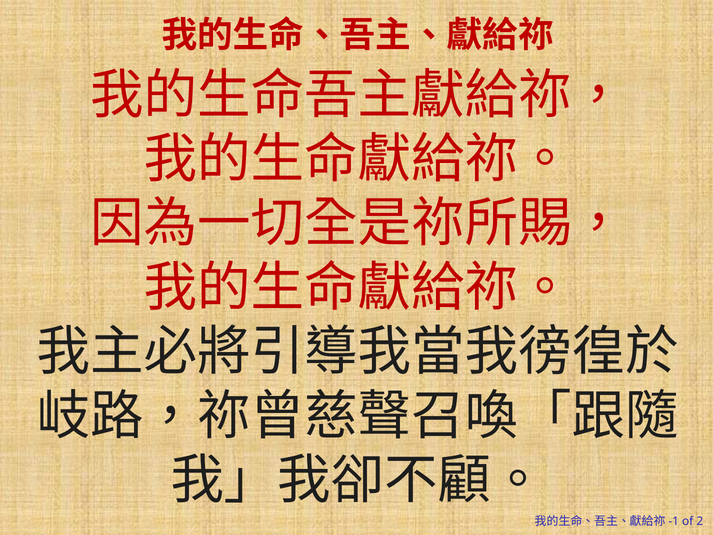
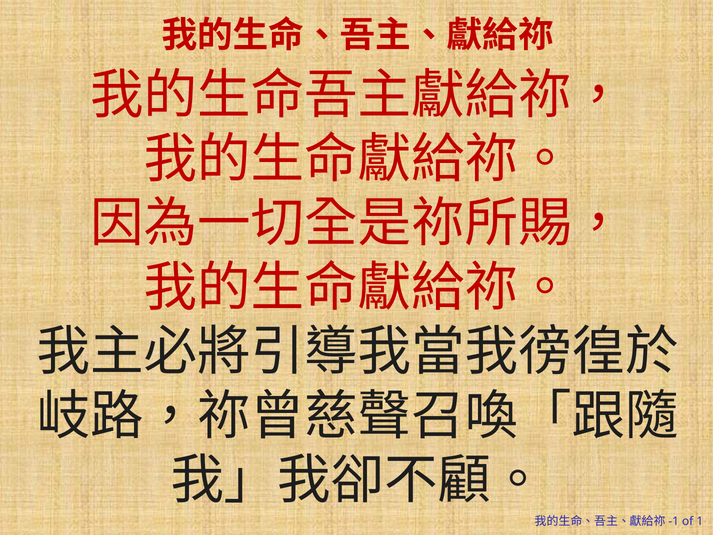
2: 2 -> 1 (700, 521)
